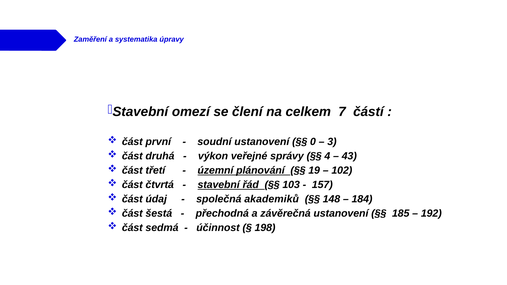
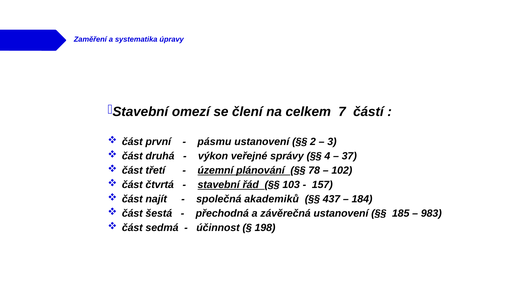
soudní: soudní -> pásmu (214, 142)
0: 0 -> 2 (313, 142)
43: 43 -> 37 (349, 156)
19: 19 -> 78 (314, 171)
údaj: údaj -> najít (156, 199)
148: 148 -> 437 (331, 199)
192: 192 -> 983 (431, 214)
